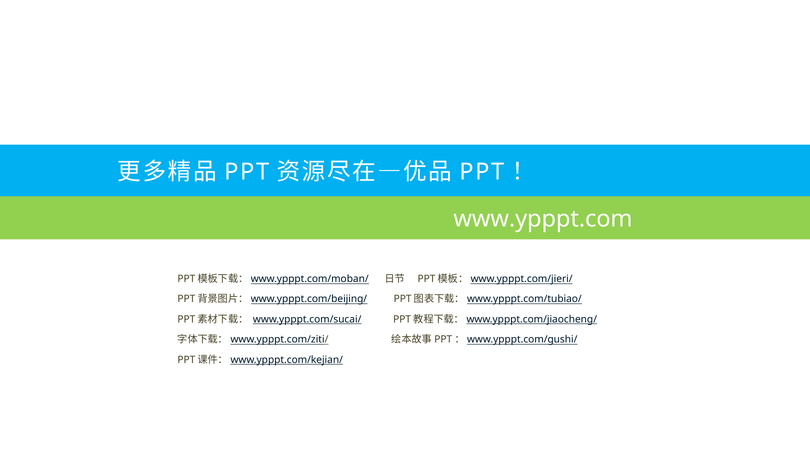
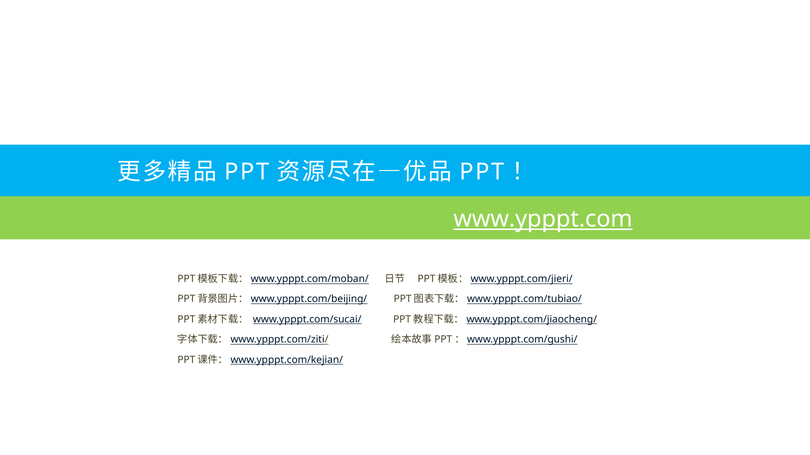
www.ypppt.com underline: none -> present (543, 219)
